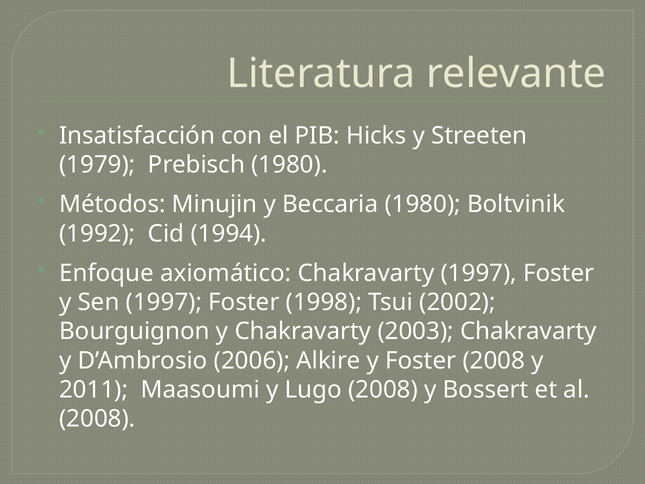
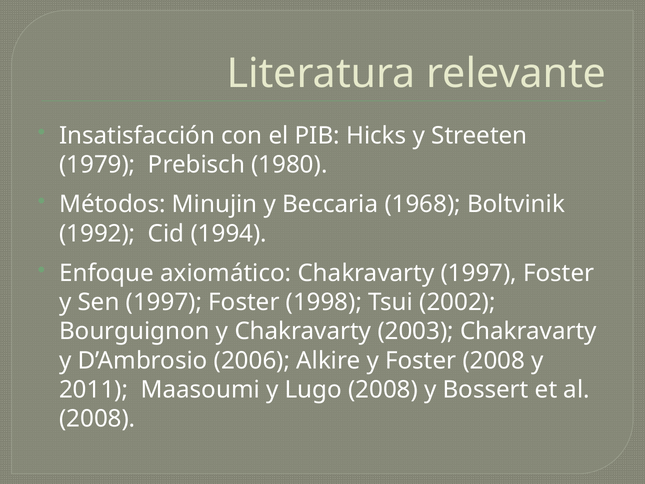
Beccaria 1980: 1980 -> 1968 (423, 204)
